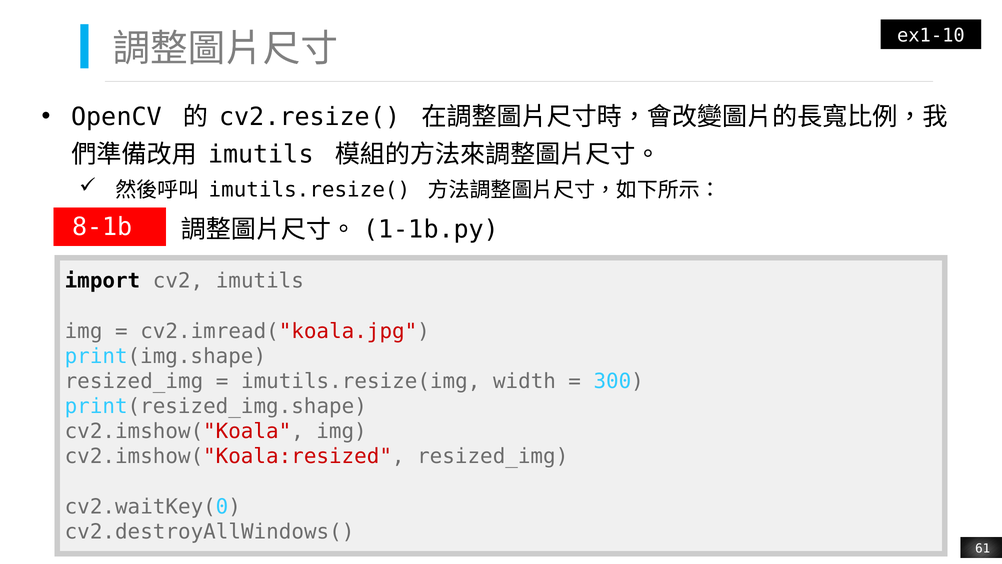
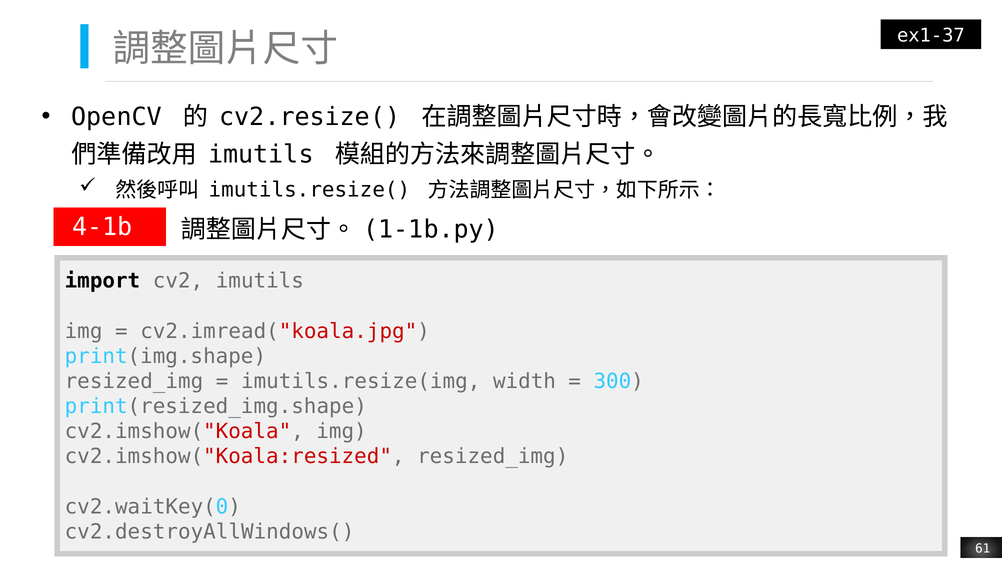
ex1-10: ex1-10 -> ex1-37 (931, 36)
8-1b: 8-1b -> 4-1b (102, 227)
